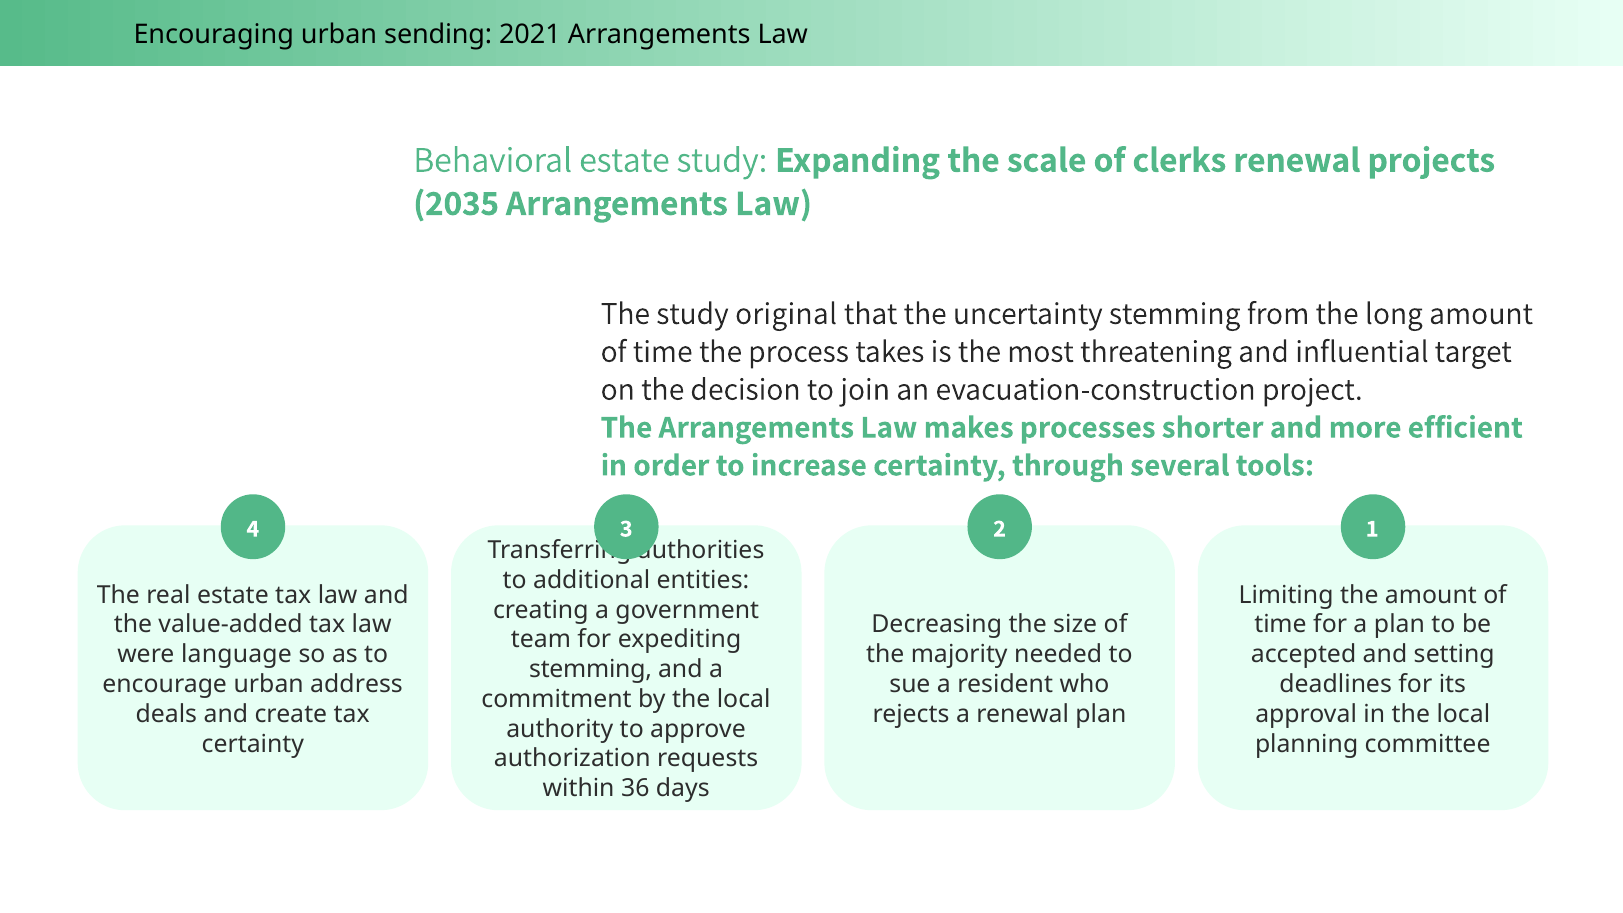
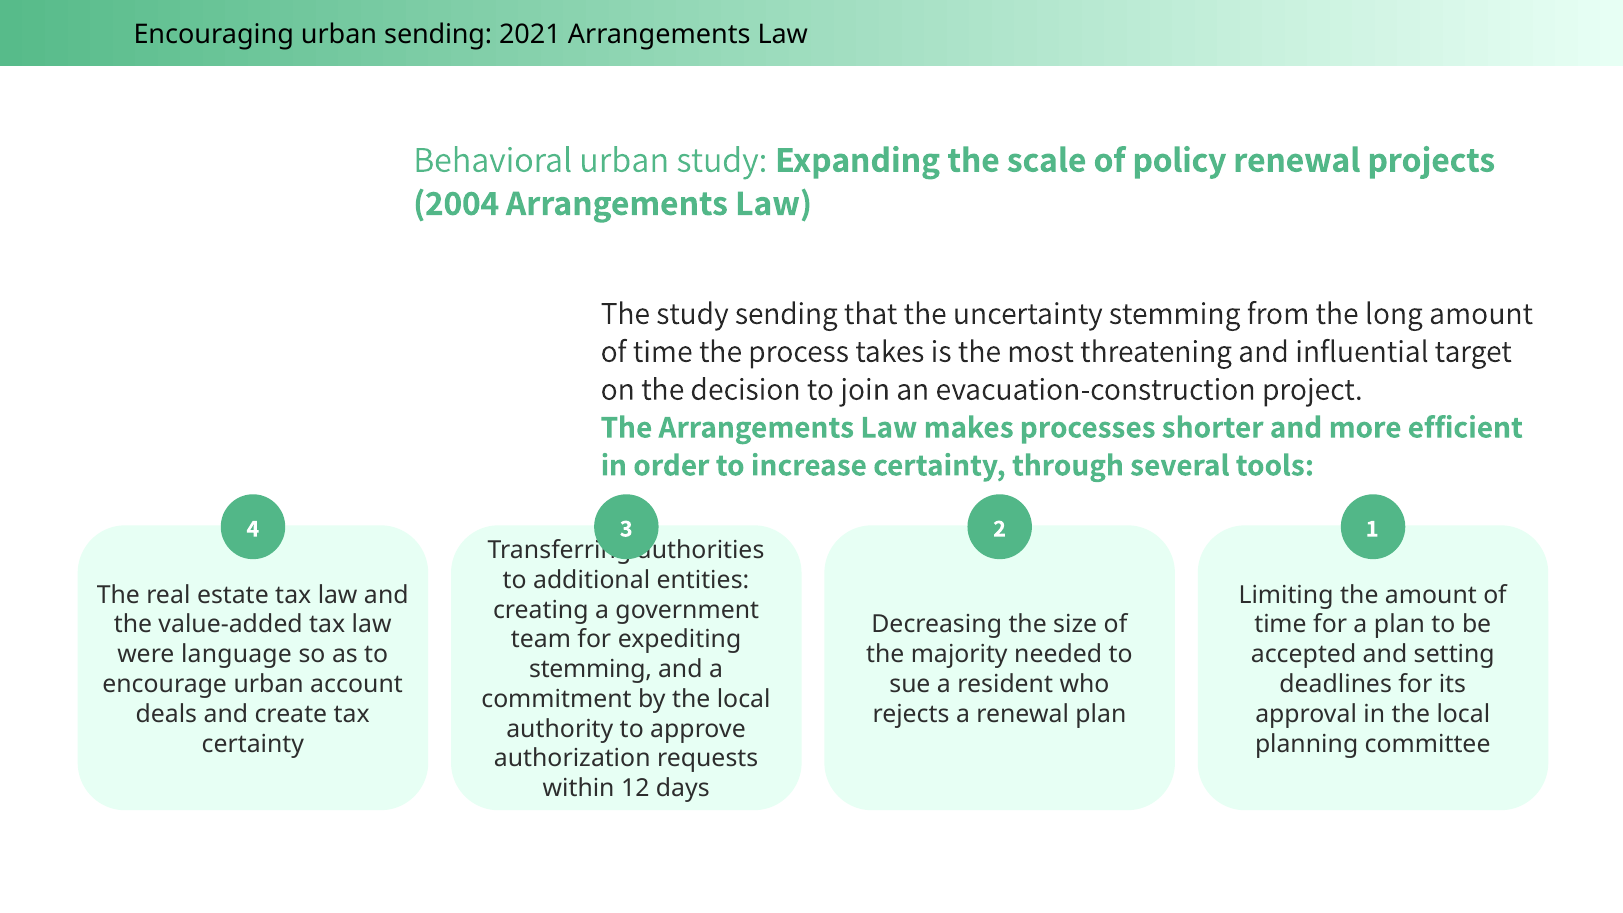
Behavioral estate: estate -> urban (624, 160)
clerks: clerks -> policy (1180, 160)
2035: 2035 -> 2004 (456, 203)
study original: original -> sending (786, 313)
address: address -> account (357, 684)
36: 36 -> 12 (635, 789)
